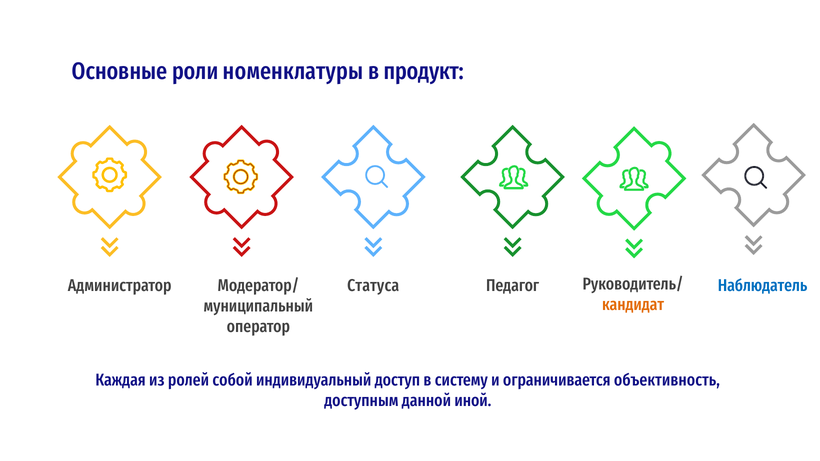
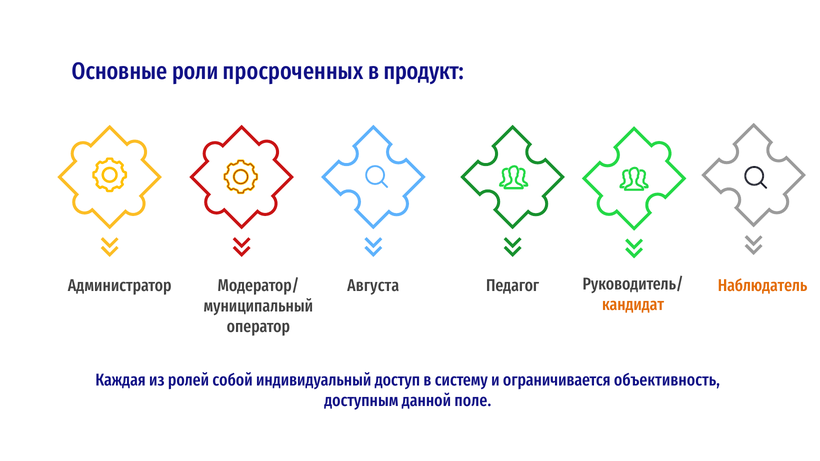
номенклатуры: номенклатуры -> просроченных (293, 71)
Статуса: Статуса -> Августа (373, 286)
Наблюдатель colour: blue -> orange (763, 286)
иной: иной -> поле (473, 401)
